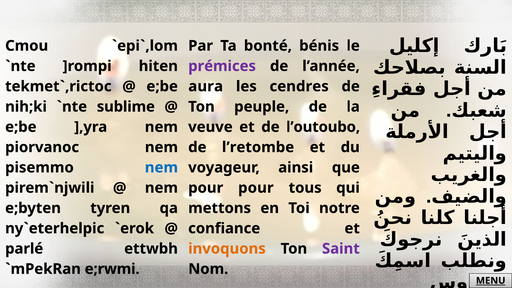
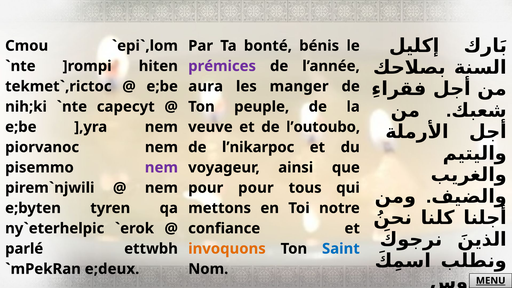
cendres: cendres -> manger (299, 86)
sublime: sublime -> capecyt (126, 107)
l’retombe: l’retombe -> l’nikarpoc (258, 147)
nem colour: blue -> purple (161, 168)
Saint colour: purple -> blue (341, 249)
e;rwmi: e;rwmi -> e;deux (112, 269)
